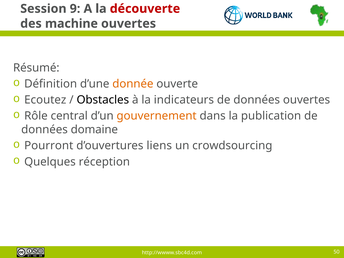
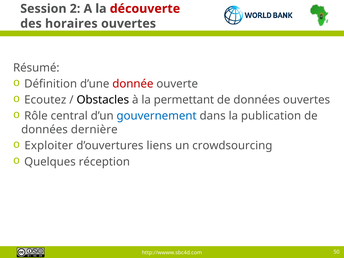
9: 9 -> 2 (75, 9)
machine: machine -> horaires (71, 24)
donnée colour: orange -> red (133, 84)
indicateurs: indicateurs -> permettant (184, 100)
gouvernement colour: orange -> blue (157, 116)
domaine: domaine -> dernière (94, 130)
Pourront: Pourront -> Exploiter (49, 146)
